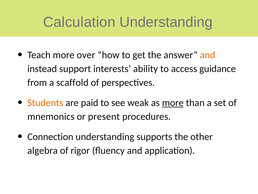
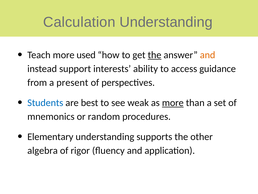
over: over -> used (86, 55)
the underline: none -> present (155, 55)
scaffold: scaffold -> present (72, 82)
Students colour: orange -> blue (45, 102)
paid: paid -> best (90, 102)
present: present -> random (104, 116)
Connection: Connection -> Elementary (50, 136)
